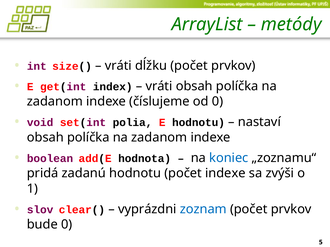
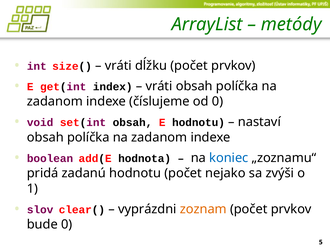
set(int polia: polia -> obsah (133, 123)
počet indexe: indexe -> nejako (225, 174)
zoznam colour: blue -> orange (203, 210)
